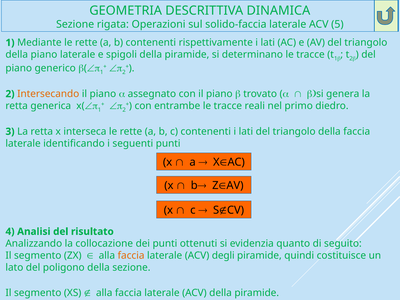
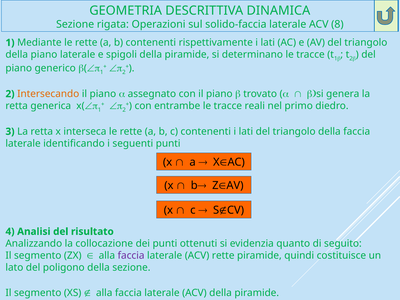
5: 5 -> 8 (337, 24)
faccia colour: orange -> purple (131, 256)
ACV degli: degli -> rette (223, 256)
